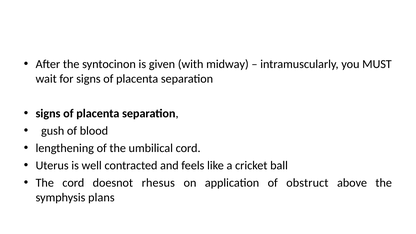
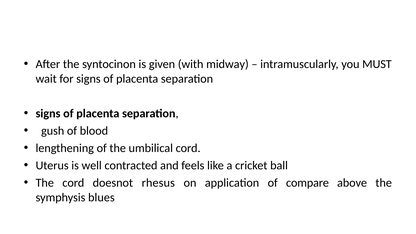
obstruct: obstruct -> compare (307, 183)
plans: plans -> blues (101, 197)
